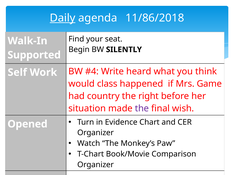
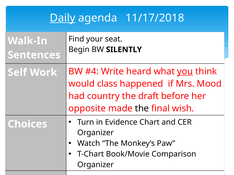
11/86/2018: 11/86/2018 -> 11/17/2018 (155, 18)
Supported: Supported -> Sentences (34, 55)
you underline: none -> present (185, 72)
Game: Game -> Mood (209, 84)
right: right -> draft (149, 96)
situation: situation -> opposite (87, 109)
the colour: purple -> black (142, 109)
Opened: Opened -> Choices (27, 124)
